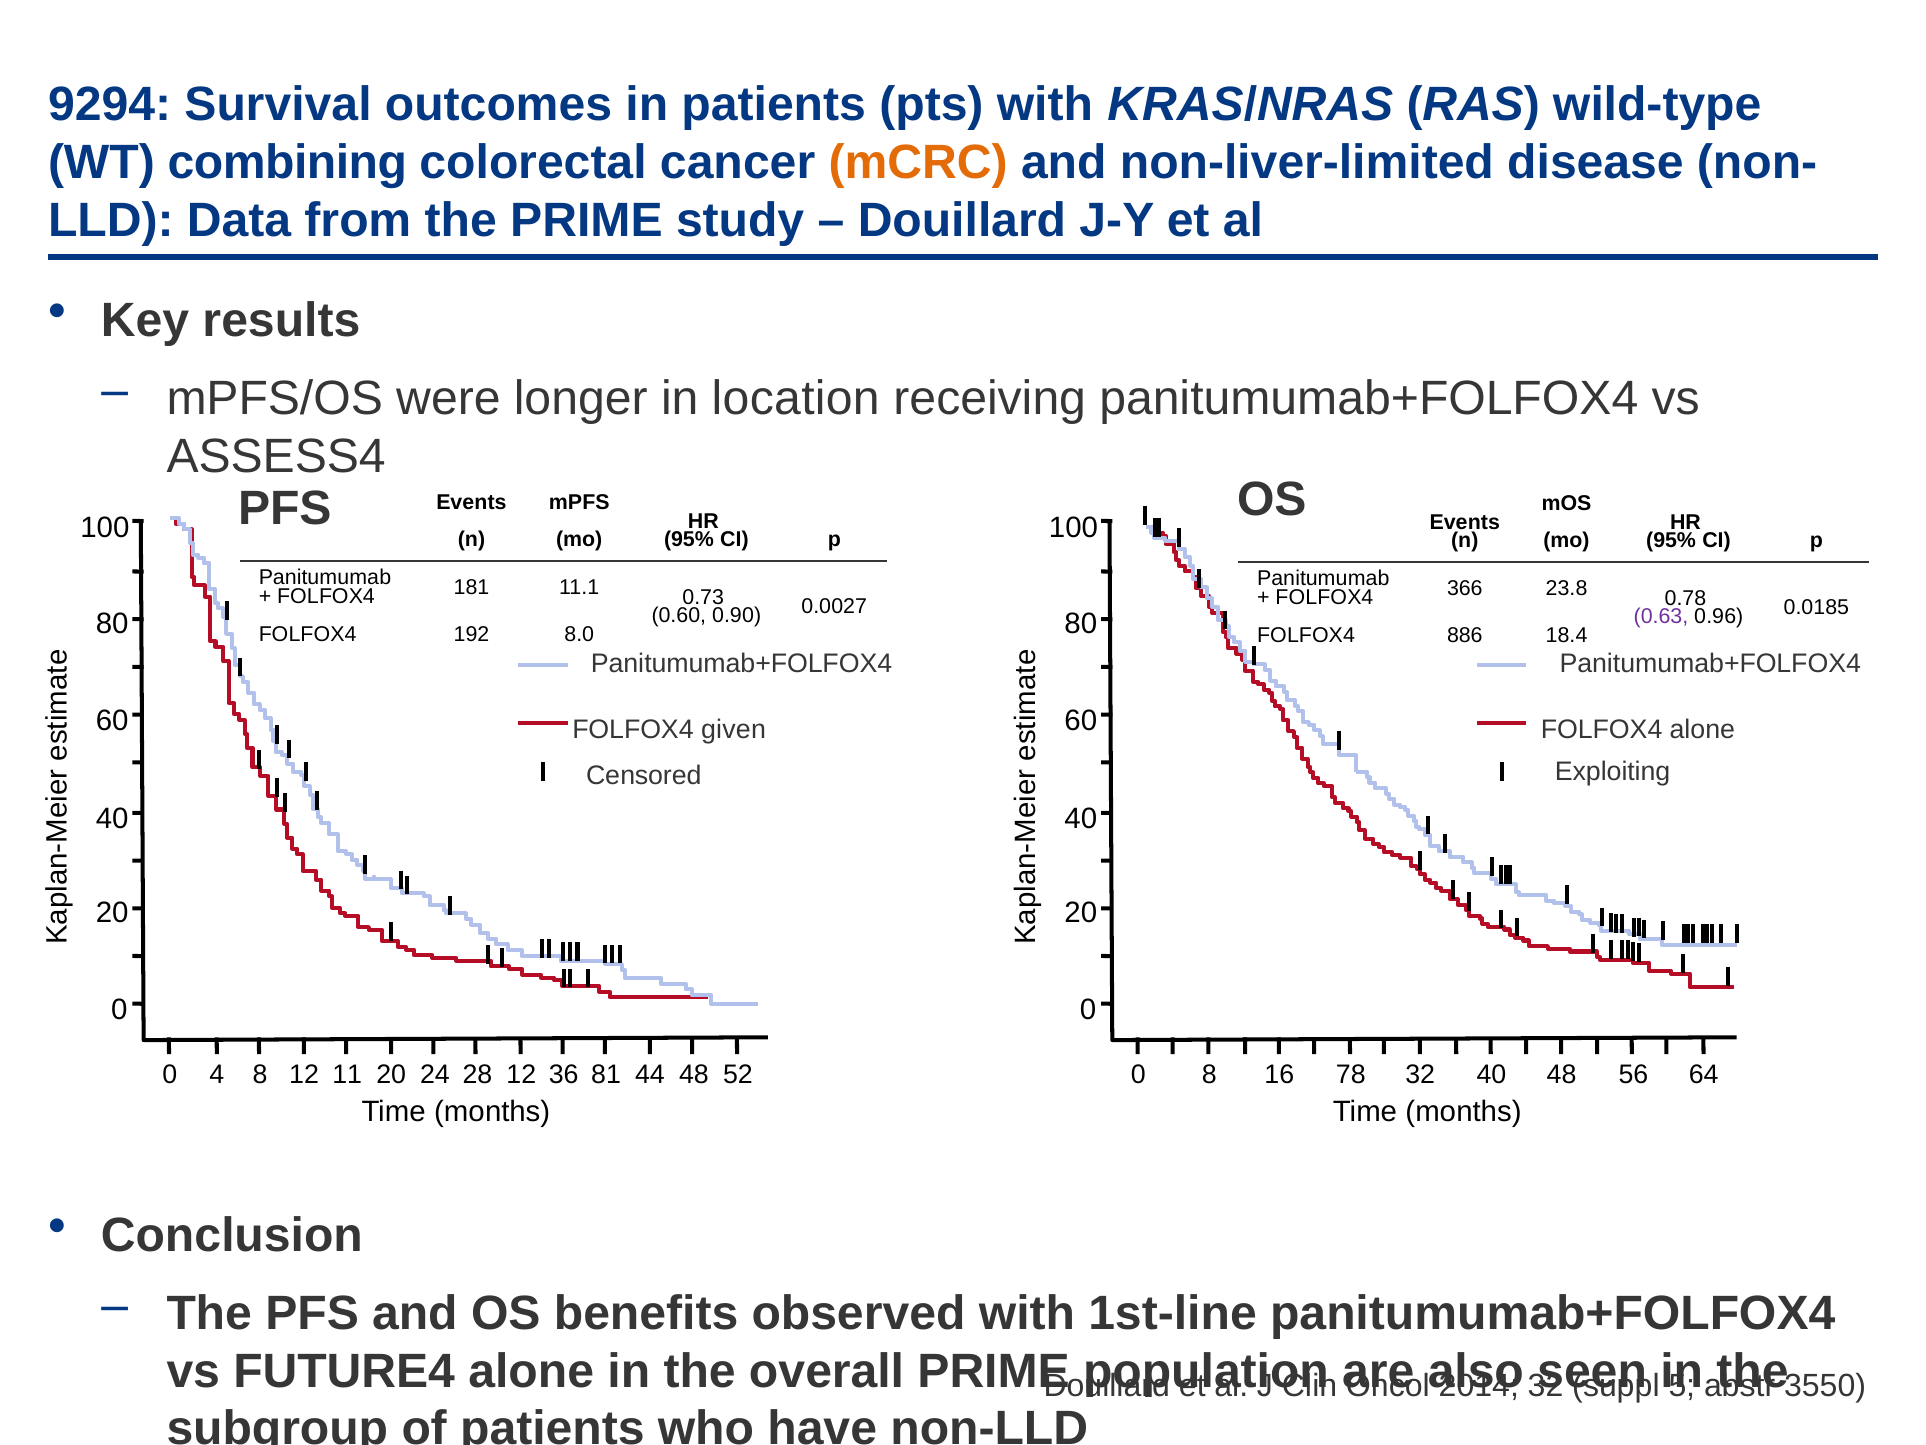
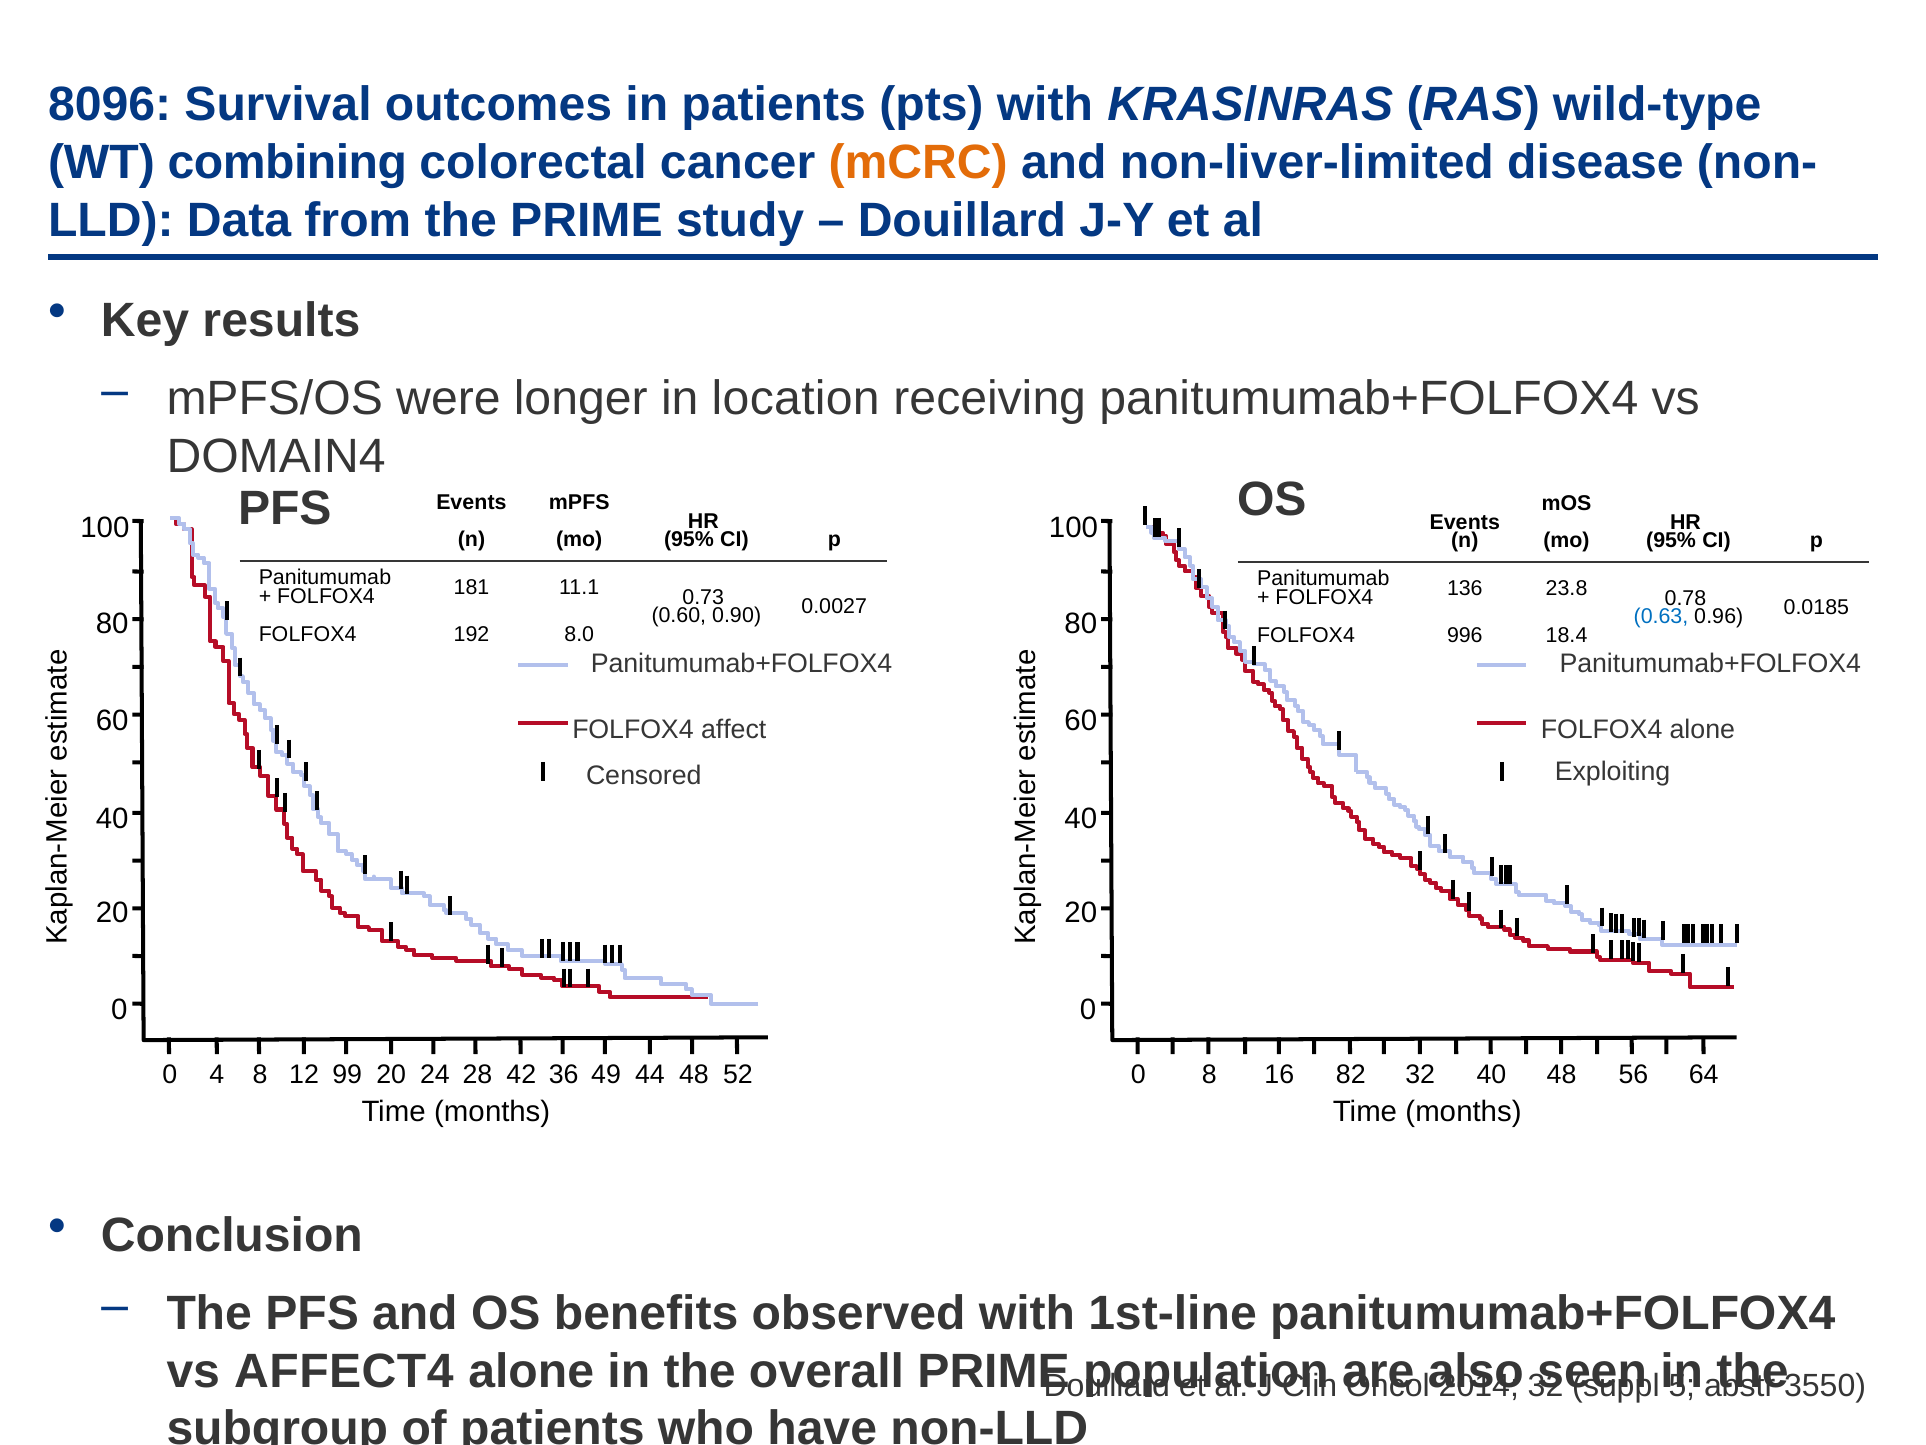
9294: 9294 -> 8096 (110, 105)
ASSESS4: ASSESS4 -> DOMAIN4 (276, 456)
366: 366 -> 136 (1465, 588)
0.63 colour: purple -> blue (1661, 616)
886: 886 -> 996 (1465, 635)
given: given -> affect (734, 729)
11: 11 -> 99 (347, 1074)
28 12: 12 -> 42 (521, 1074)
81: 81 -> 49 (606, 1074)
78: 78 -> 82 (1351, 1074)
FUTURE4: FUTURE4 -> AFFECT4 (344, 1371)
